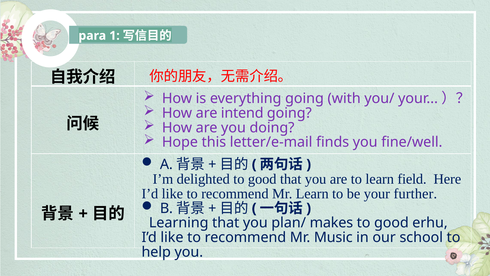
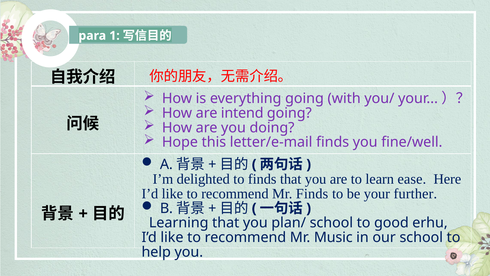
delighted to good: good -> finds (262, 179)
field: field -> ease (412, 179)
Mr Learn: Learn -> Finds (312, 193)
plan/ makes: makes -> school (331, 223)
